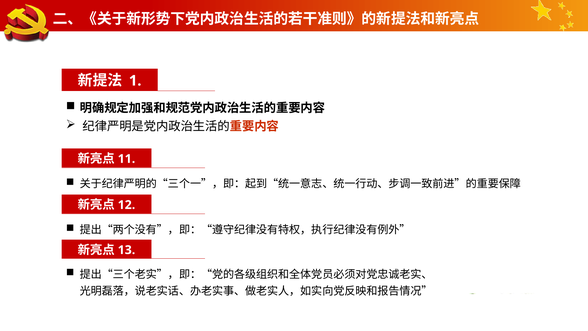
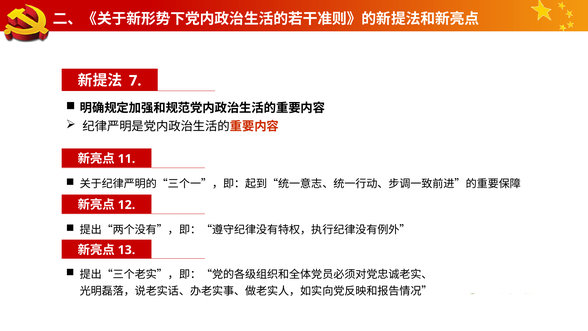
1: 1 -> 7 (135, 81)
